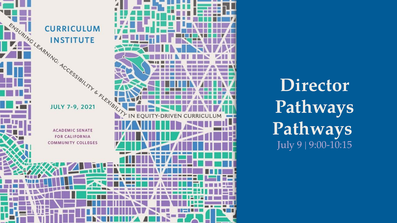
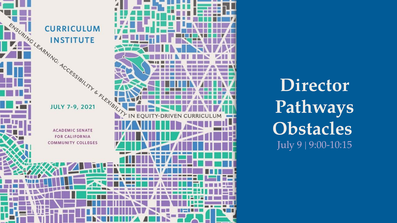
Pathways: Pathways -> Obstacles (312, 129)
